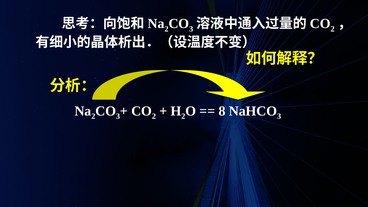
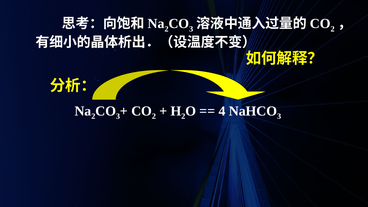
8: 8 -> 4 (222, 111)
